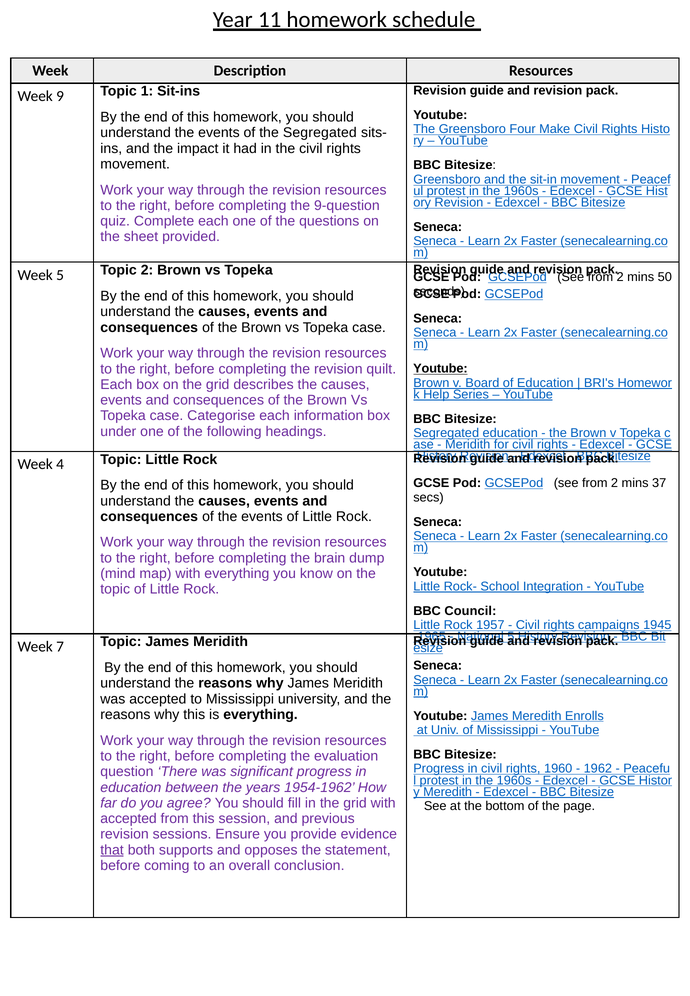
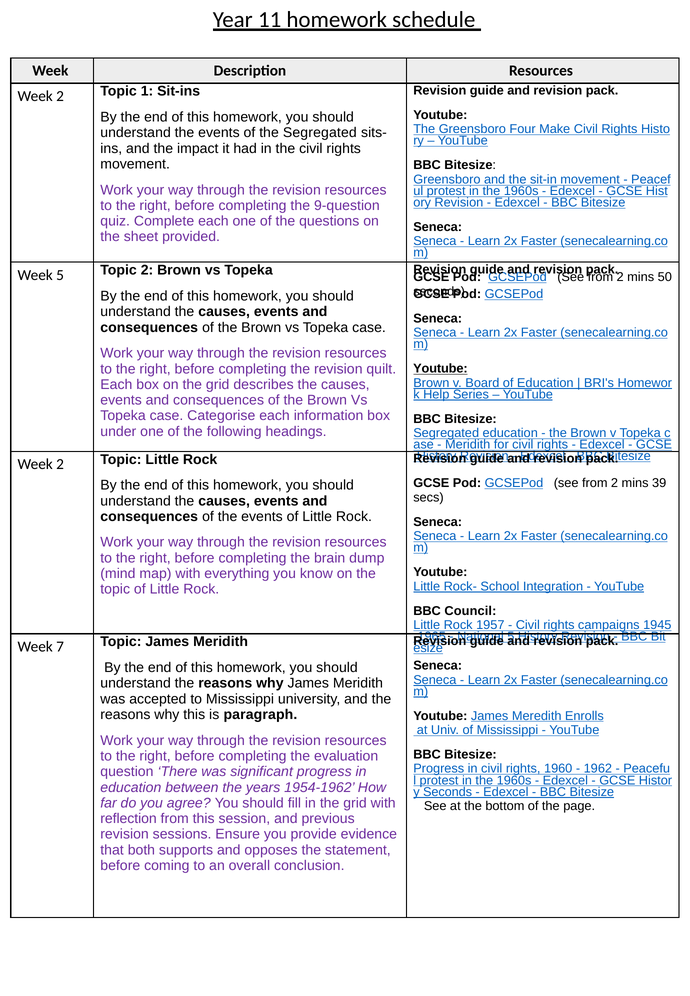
9: 9 -> 2 (60, 96)
4: 4 -> 2 (60, 465)
37: 37 -> 39 (659, 483)
is everything: everything -> paragraph (260, 715)
Meredith: Meredith -> Seconds (448, 792)
accepted: accepted -> reflection (129, 819)
that underline: present -> none (112, 850)
